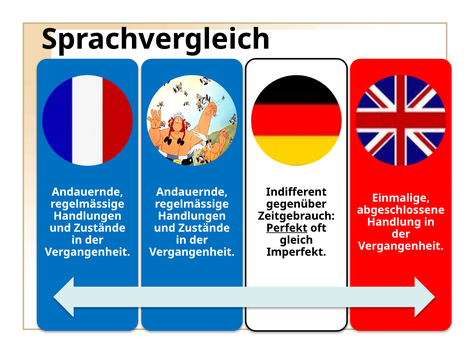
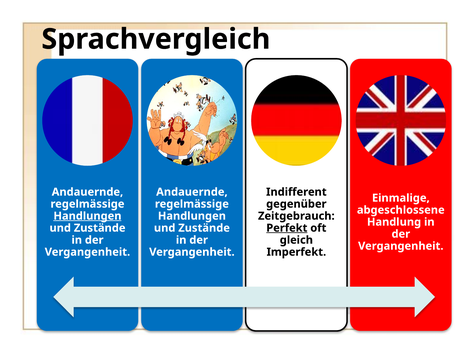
Handlungen underline: none -> present (87, 216)
